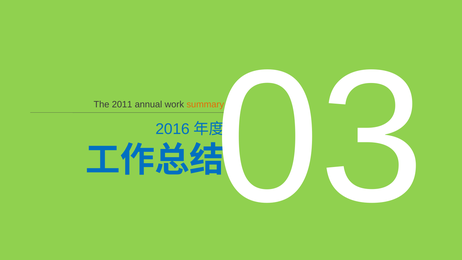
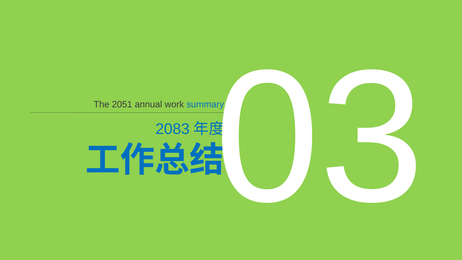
2011: 2011 -> 2051 (122, 105)
summary colour: orange -> blue (205, 105)
2016: 2016 -> 2083 (173, 129)
